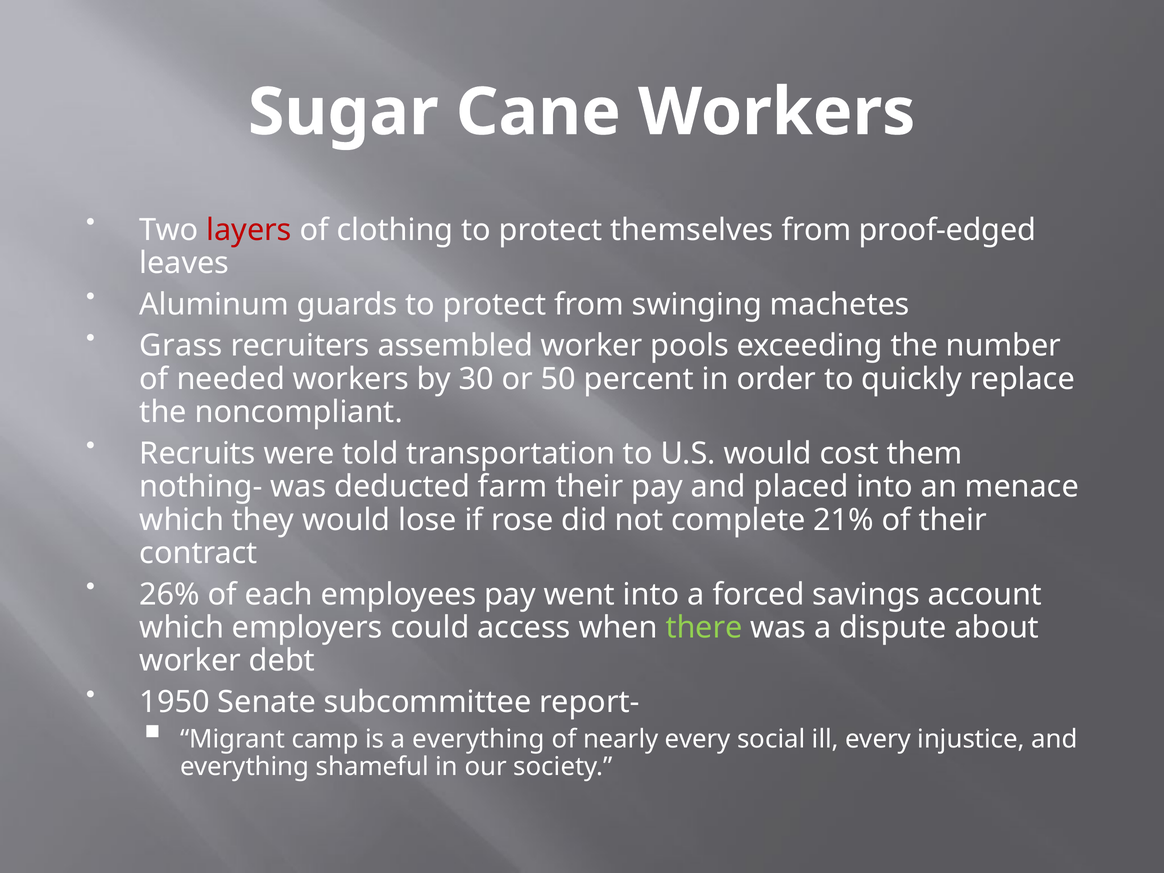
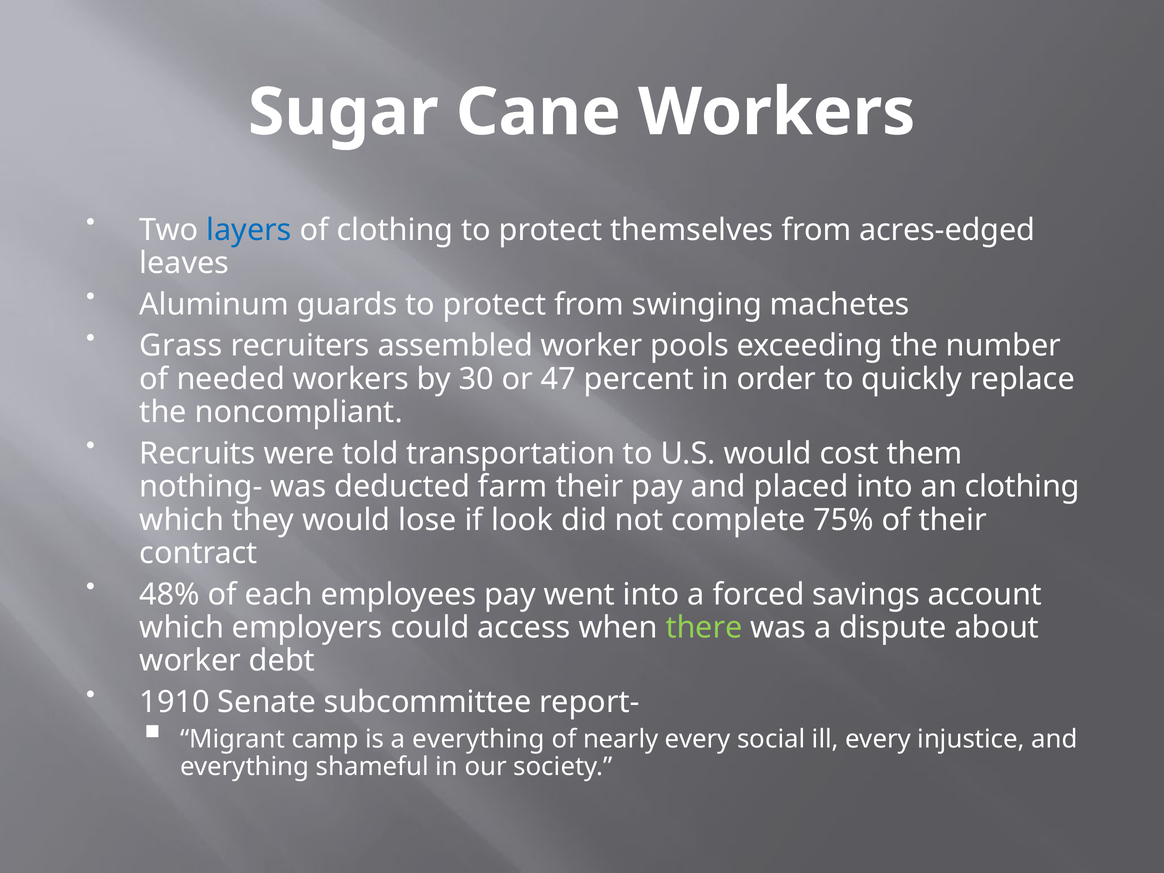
layers colour: red -> blue (249, 230)
proof-edged: proof-edged -> acres-edged (947, 230)
50: 50 -> 47 (558, 379)
an menace: menace -> clothing (1022, 487)
rose: rose -> look (522, 520)
21%: 21% -> 75% (844, 520)
26%: 26% -> 48% (170, 594)
1950: 1950 -> 1910 (175, 702)
